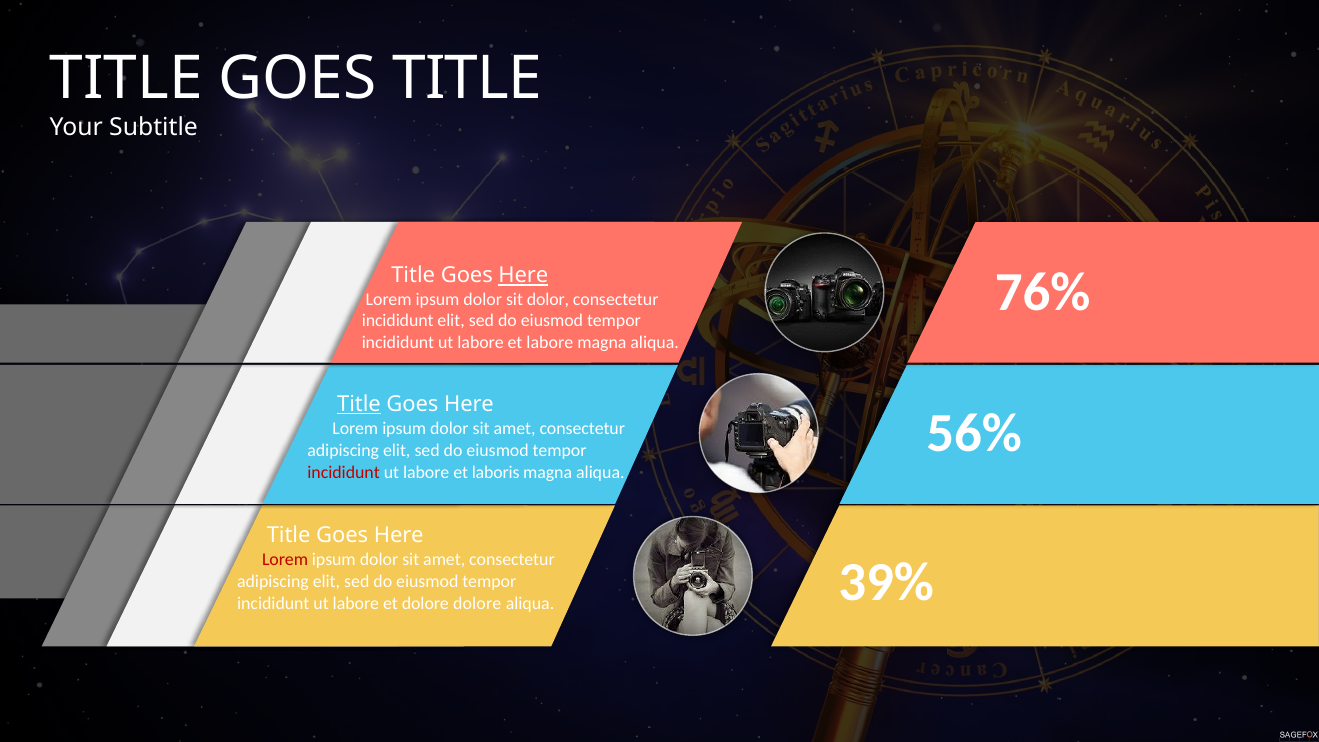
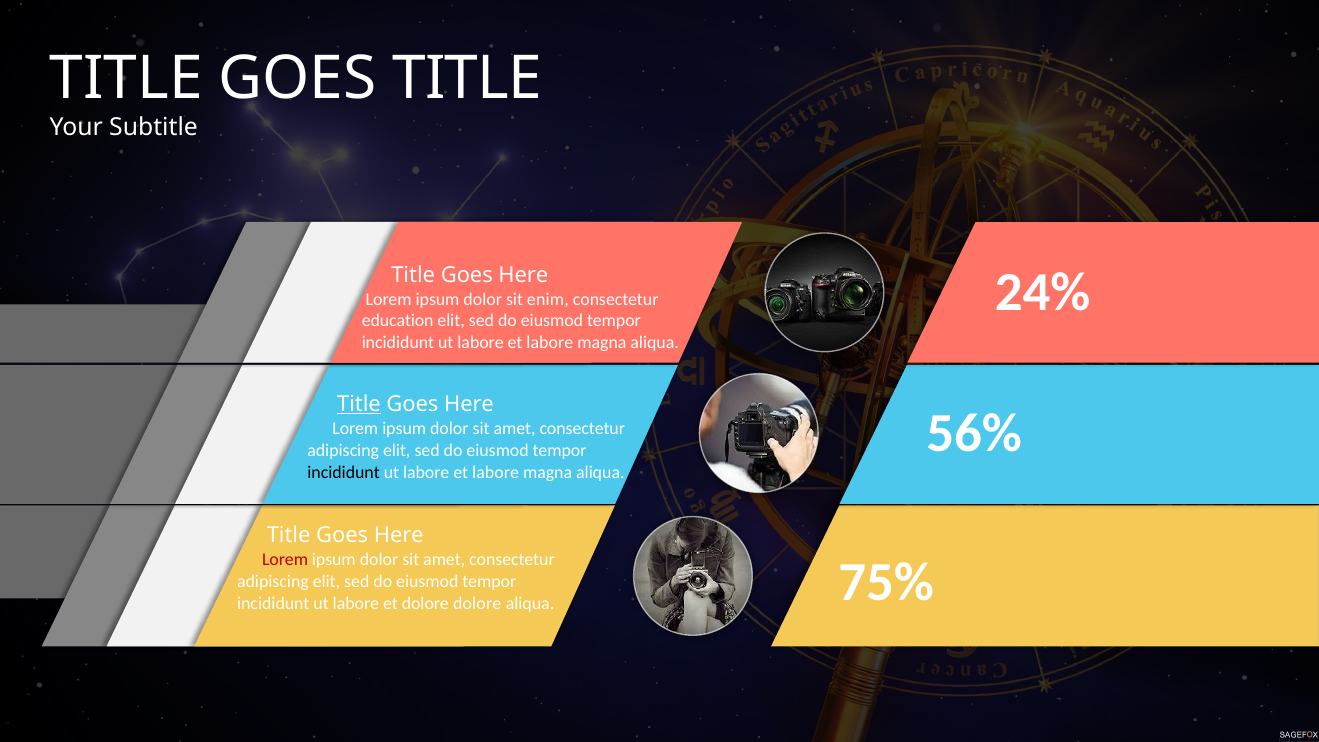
Here underline: present -> none (523, 276)
76%: 76% -> 24% (1043, 292)
sit dolor: dolor -> enim (548, 299)
incididunt: incididunt -> education (398, 321)
incididunt colour: red -> black (344, 472)
laboris: laboris -> labore (496, 472)
39%: 39% -> 75% (886, 582)
